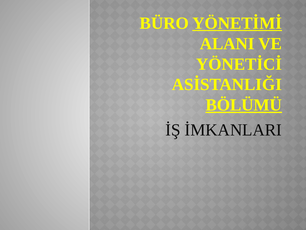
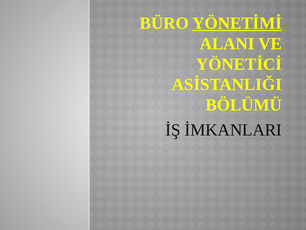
BÖLÜMÜ underline: present -> none (244, 105)
